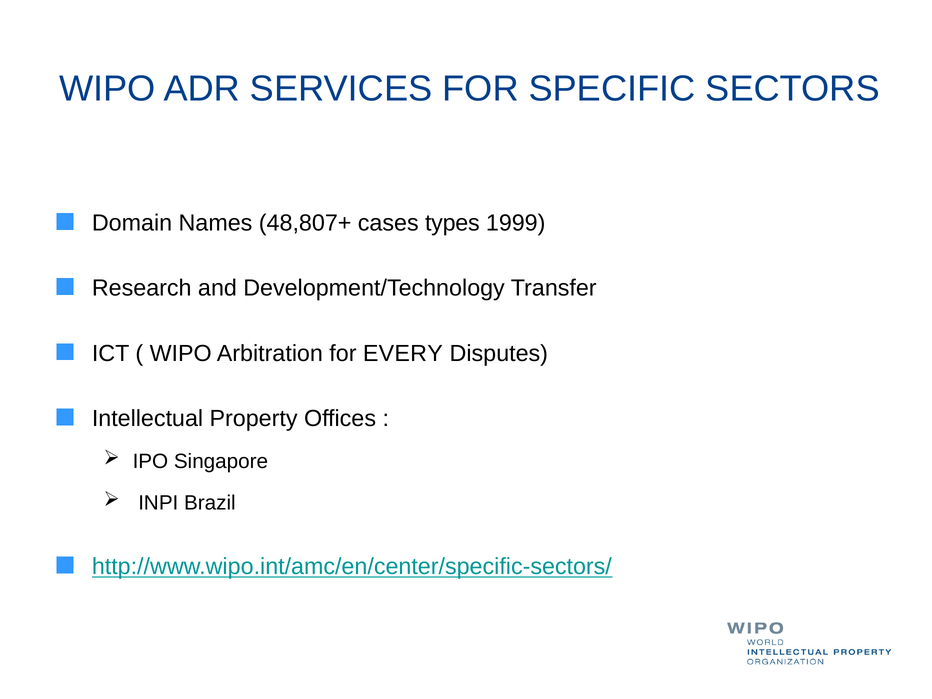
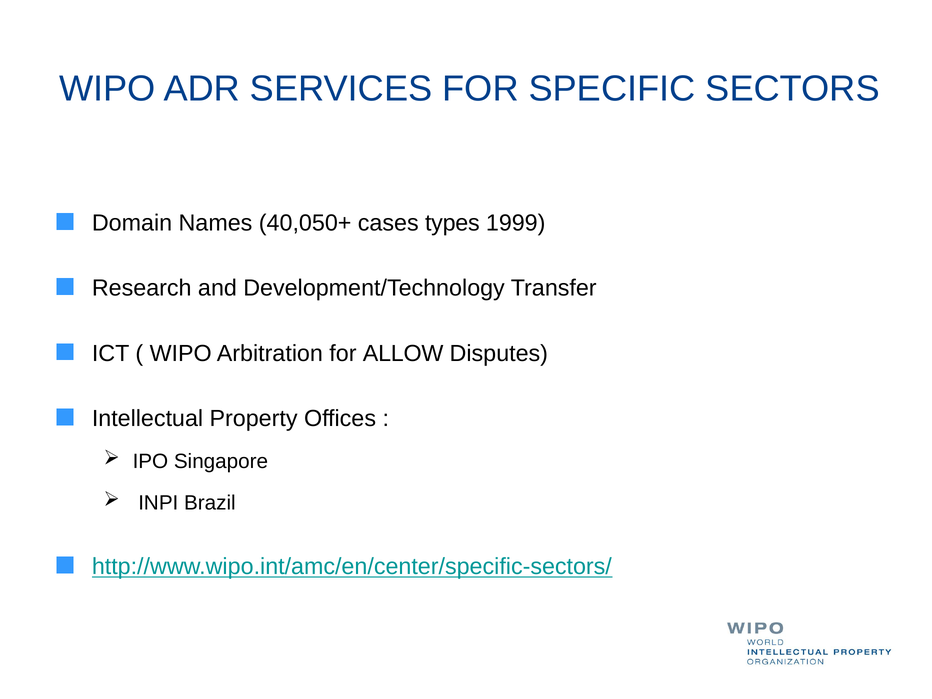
48,807+: 48,807+ -> 40,050+ (305, 223)
EVERY: EVERY -> ALLOW (403, 353)
